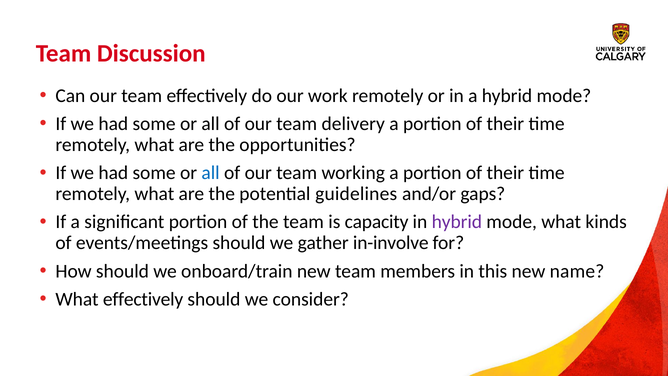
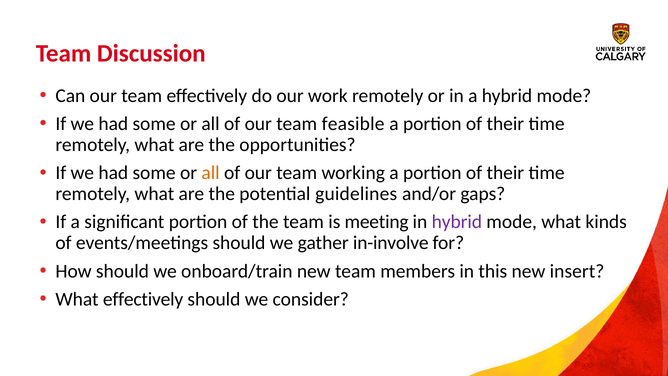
delivery: delivery -> feasible (353, 124)
all colour: blue -> orange (211, 173)
capacity: capacity -> meeting (377, 222)
name: name -> insert (577, 271)
